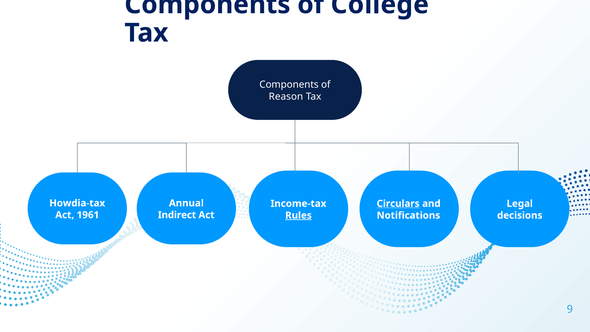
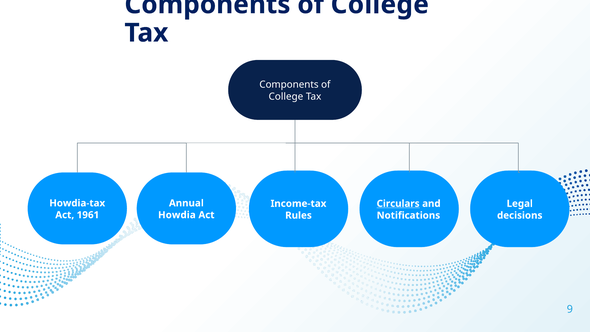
Reason: Reason -> College (286, 96)
Indirect: Indirect -> Howdia (177, 215)
Rules underline: present -> none (299, 215)
